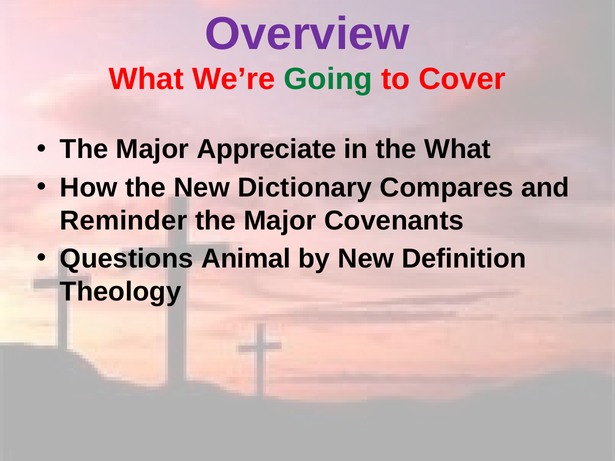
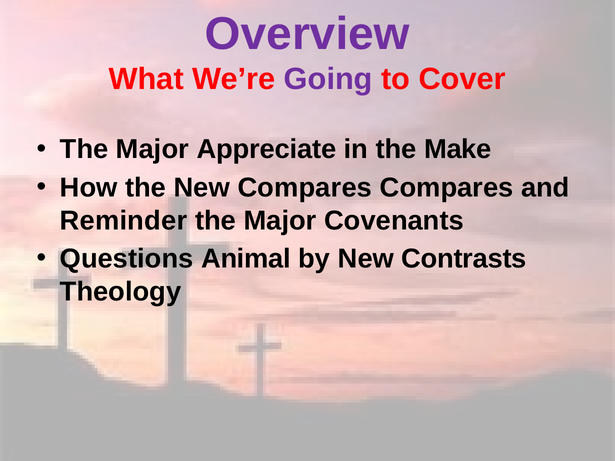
Going colour: green -> purple (328, 79)
the What: What -> Make (458, 150)
New Dictionary: Dictionary -> Compares (305, 188)
Definition: Definition -> Contrasts (464, 259)
